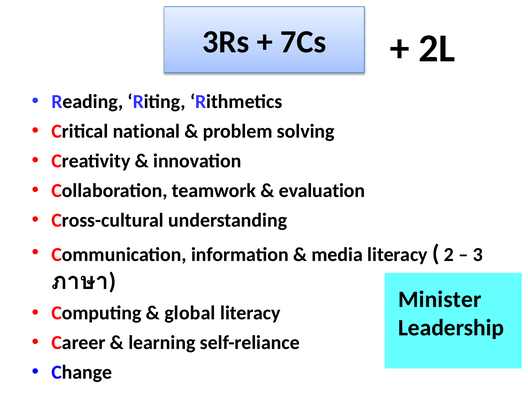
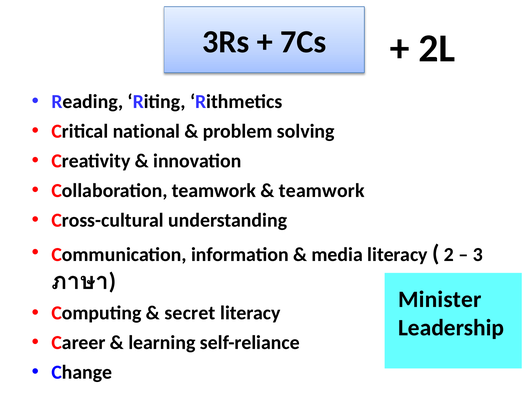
evaluation: evaluation -> teamwork (322, 191)
global: global -> secret (190, 313)
